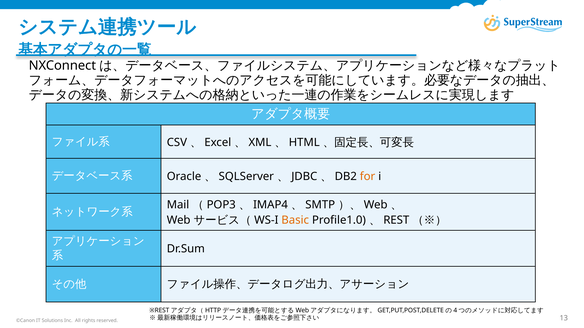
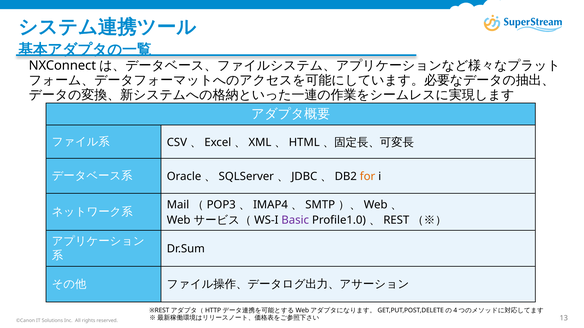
Basic colour: orange -> purple (295, 221)
